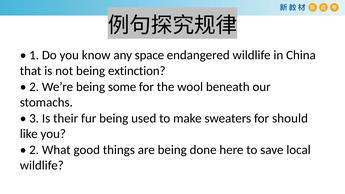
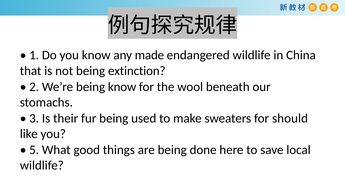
space: space -> made (149, 55)
being some: some -> know (122, 87)
2: 2 -> 5 (34, 150)
